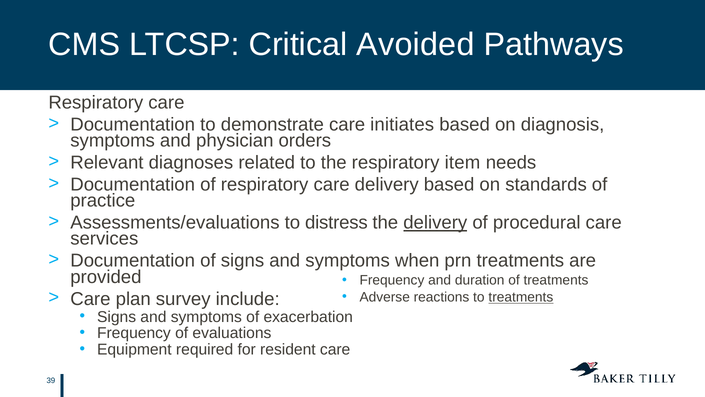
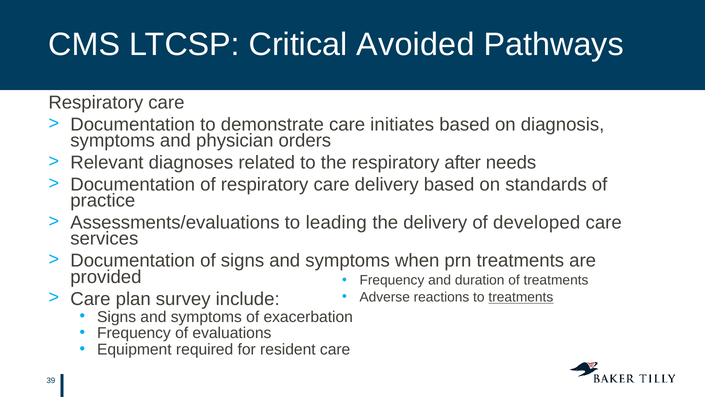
item: item -> after (463, 163)
distress: distress -> leading (336, 223)
delivery underline: present -> none (435, 223)
procedural: procedural -> developed (537, 223)
